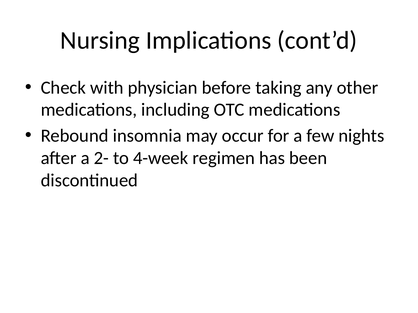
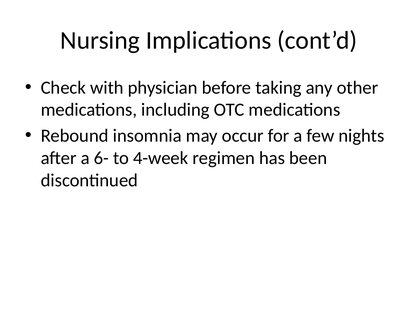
2-: 2- -> 6- (101, 158)
